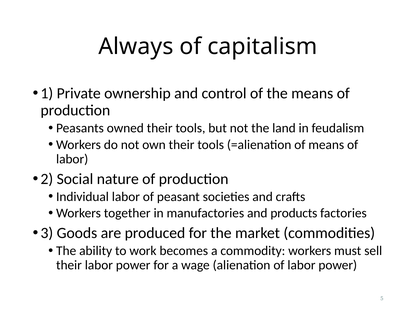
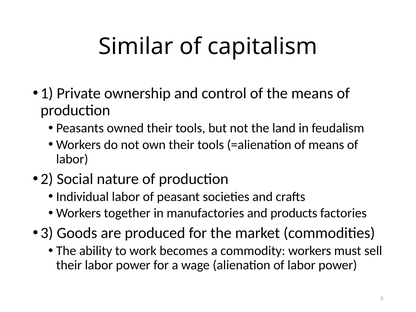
Always: Always -> Similar (136, 47)
